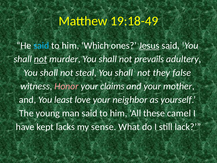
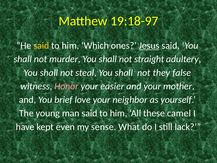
19:18-49: 19:18-49 -> 19:18-97 (134, 21)
said colour: light blue -> yellow (41, 46)
not underline: present -> none (41, 59)
prevails: prevails -> straight (149, 59)
claims: claims -> easier (112, 86)
least: least -> brief (63, 100)
lacks: lacks -> even (65, 127)
